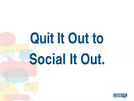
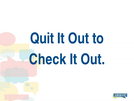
Social: Social -> Check (48, 59)
